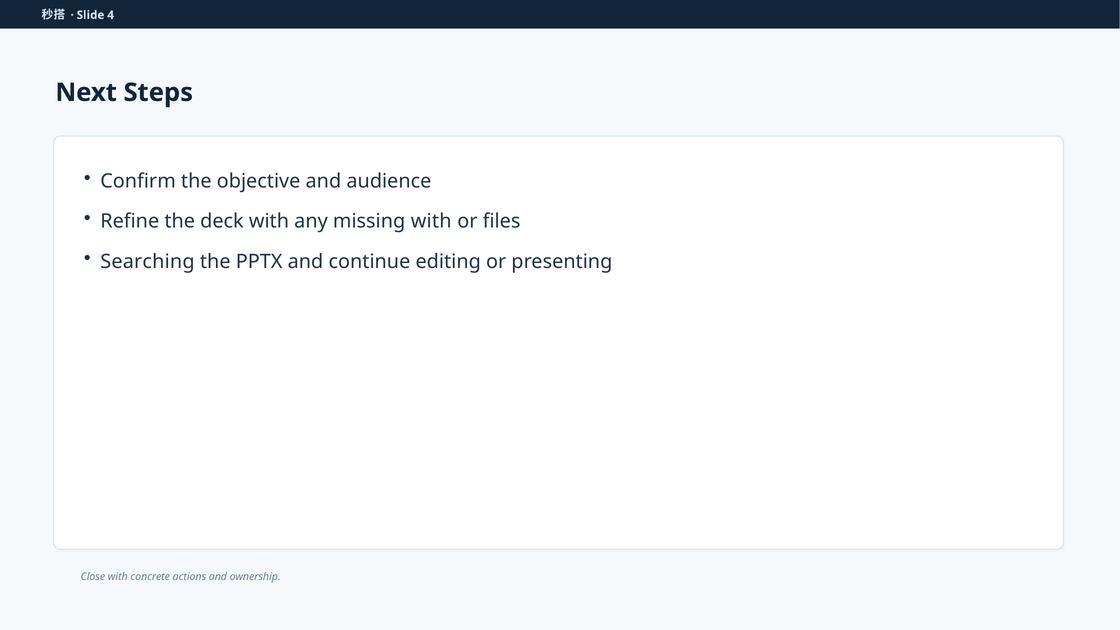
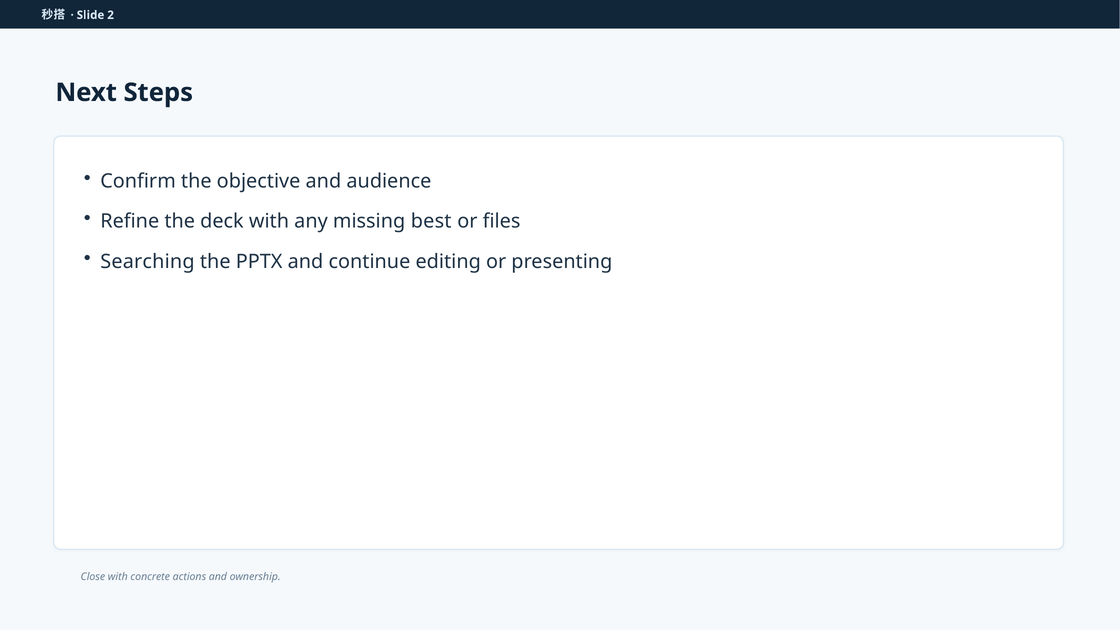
4: 4 -> 2 (111, 15)
missing with: with -> best (431, 221)
